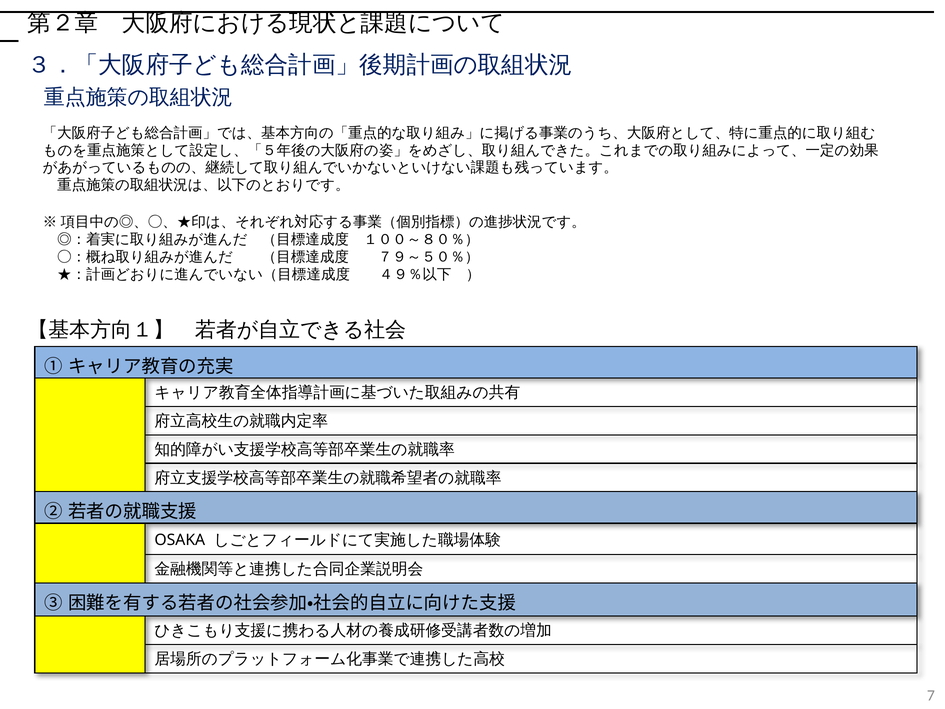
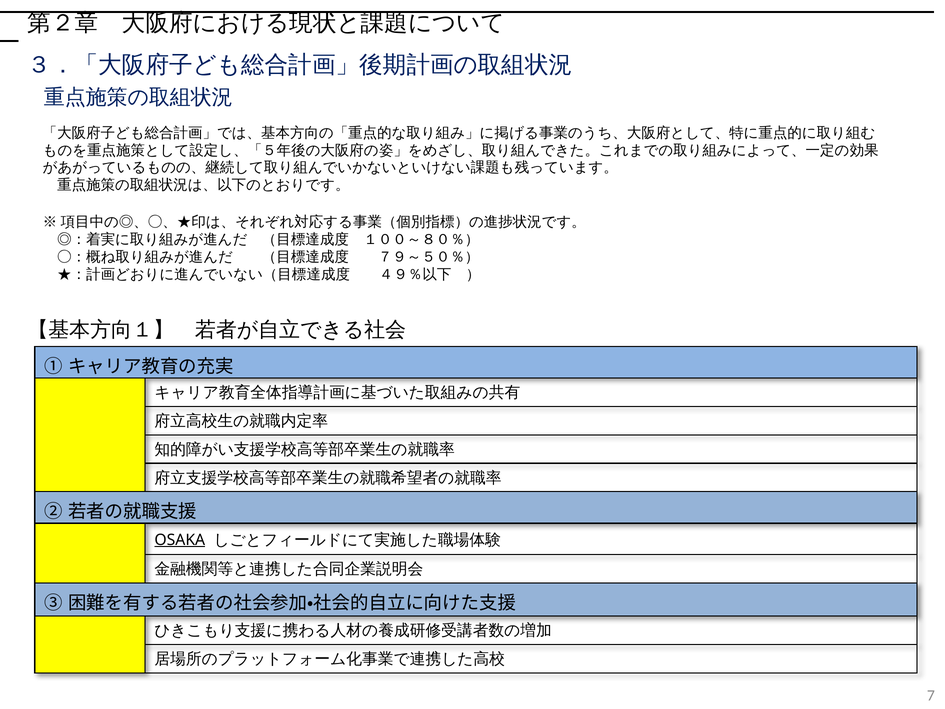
OSAKA underline: none -> present (180, 540)
